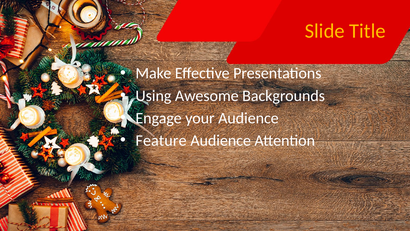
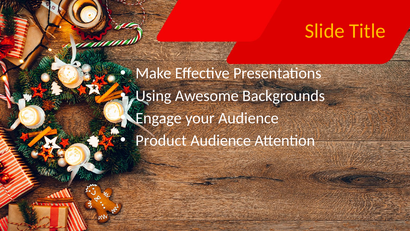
Feature: Feature -> Product (161, 140)
